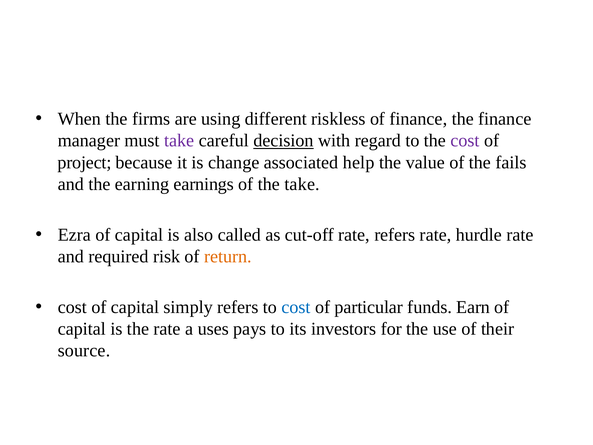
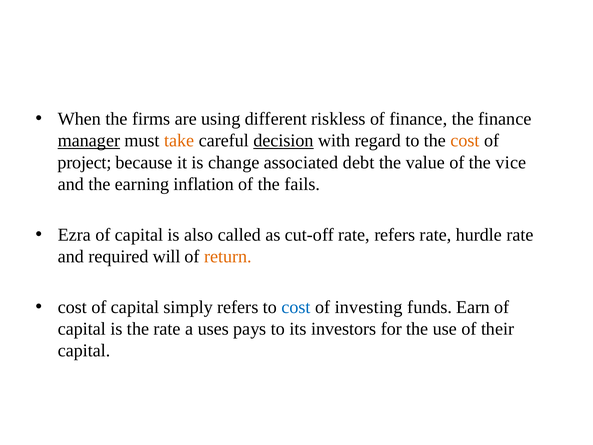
manager underline: none -> present (89, 141)
take colour: purple -> orange (179, 141)
cost colour: purple -> orange (465, 141)
help: help -> debt (359, 162)
fails: fails -> vice (511, 162)
earnings: earnings -> inflation (204, 184)
the take: take -> fails (302, 184)
risk: risk -> will (167, 256)
particular: particular -> investing (369, 307)
source: source -> capital (84, 350)
